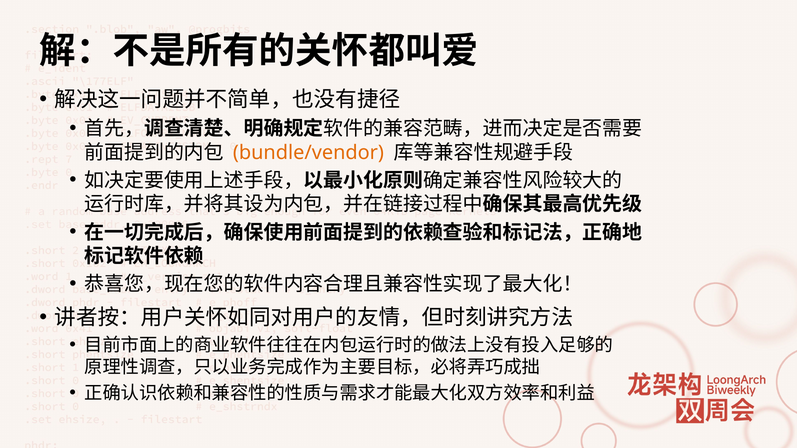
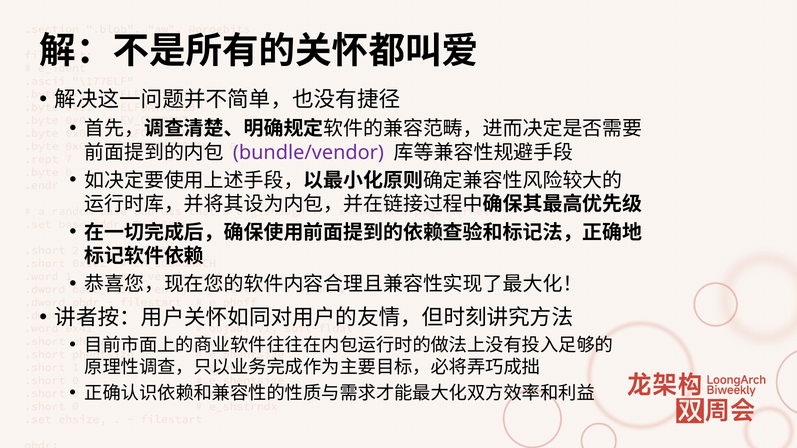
bundle/vendor colour: orange -> purple (308, 153)
